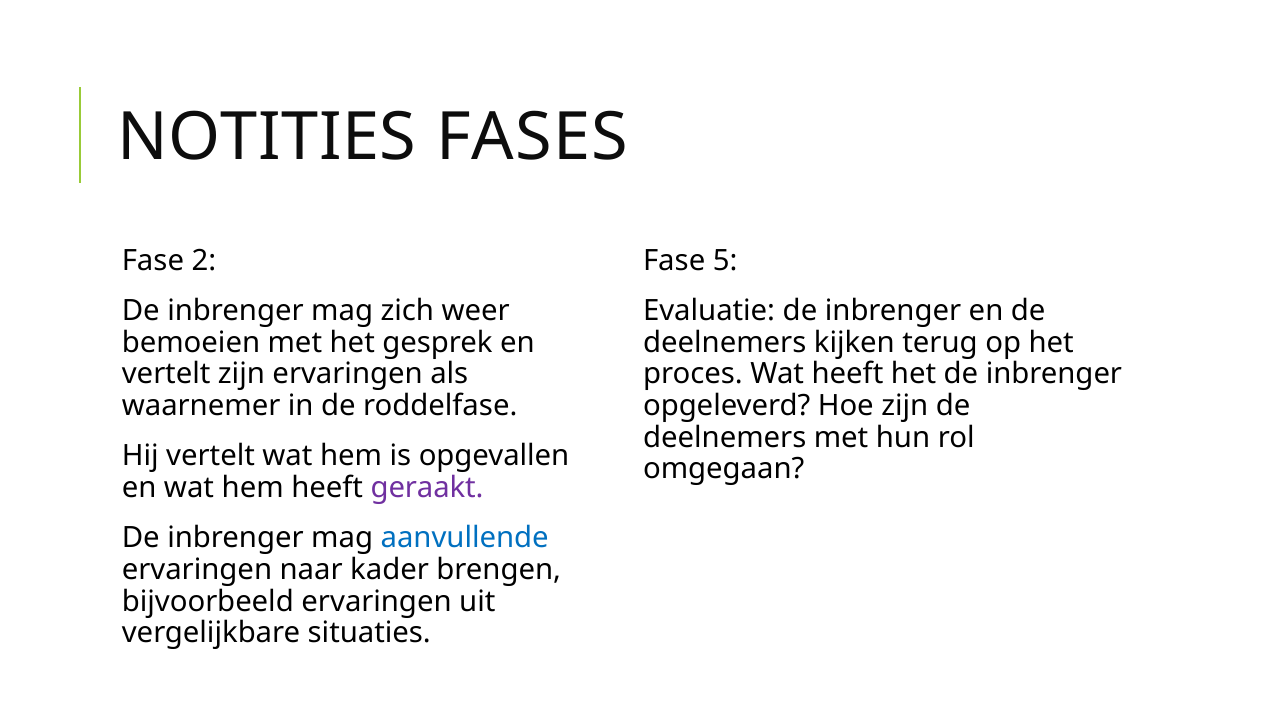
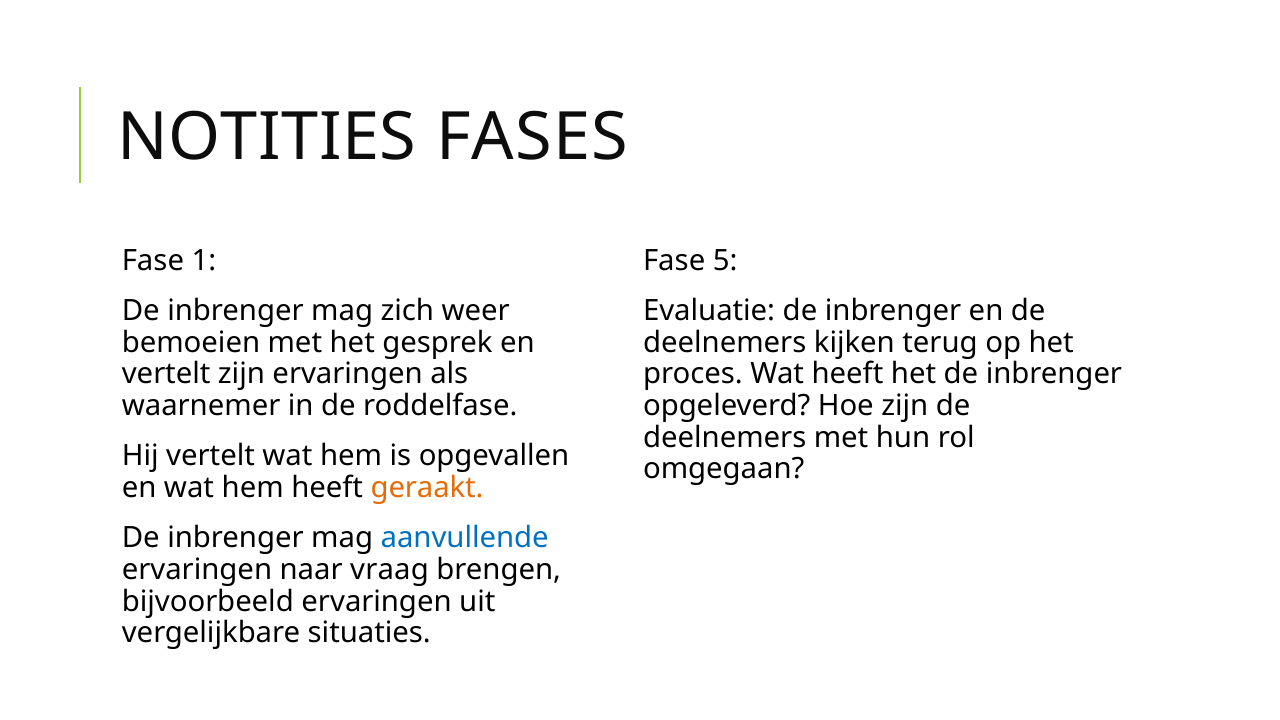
2: 2 -> 1 (204, 260)
geraakt colour: purple -> orange (427, 488)
kader: kader -> vraag (390, 570)
